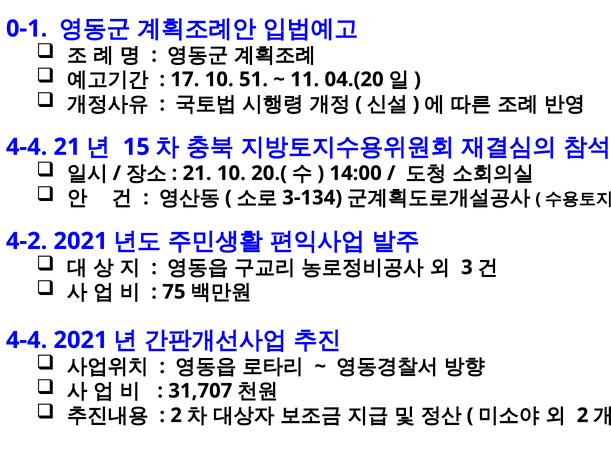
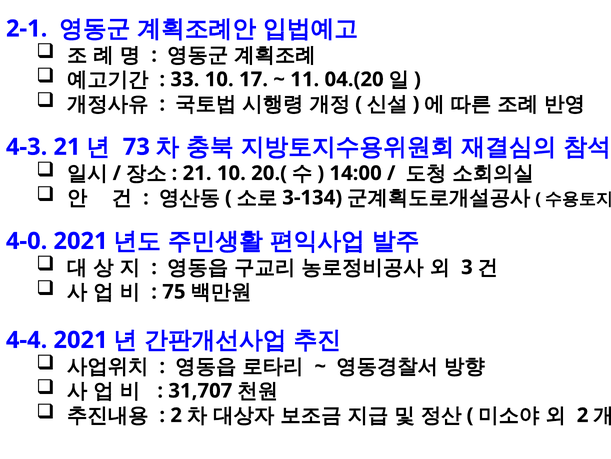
0-1: 0-1 -> 2-1 (27, 29)
17: 17 -> 33 (185, 79)
51: 51 -> 17 (254, 79)
4-4: 4-4 -> 4-3 (27, 147)
15: 15 -> 73 (136, 147)
4-2: 4-2 -> 4-0 (27, 241)
